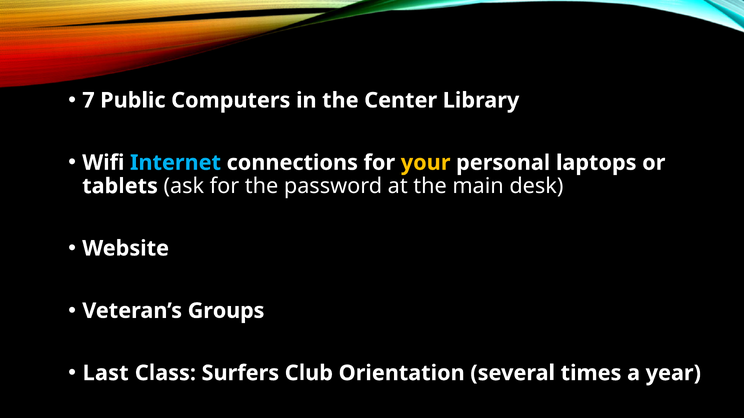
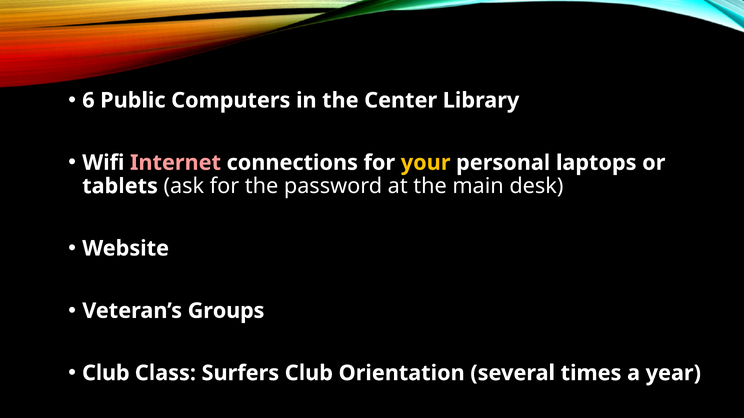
7: 7 -> 6 (88, 100)
Internet colour: light blue -> pink (176, 163)
Last: Last -> Club (106, 373)
